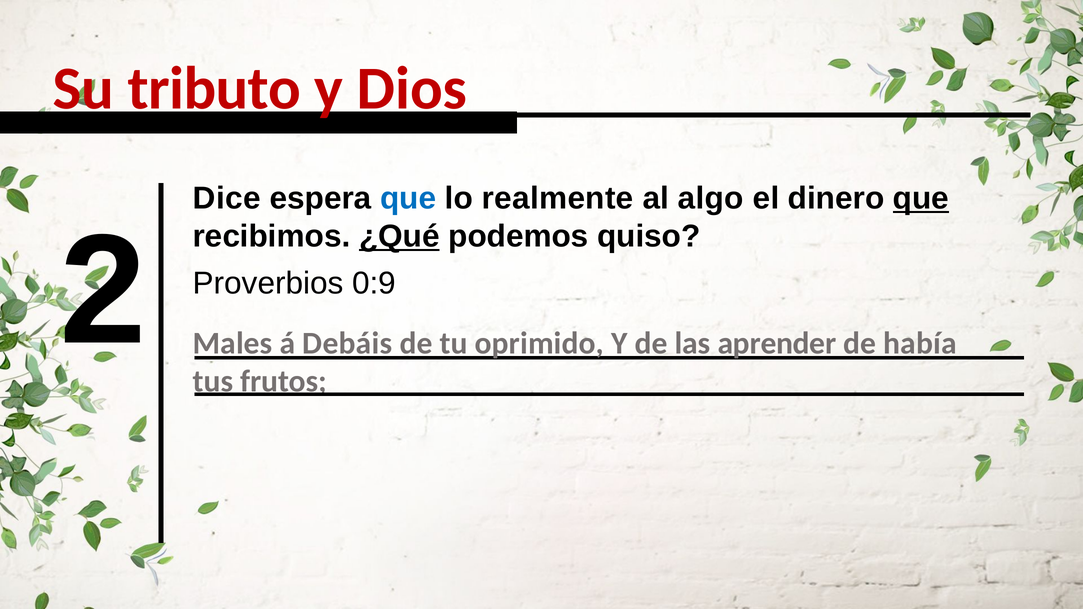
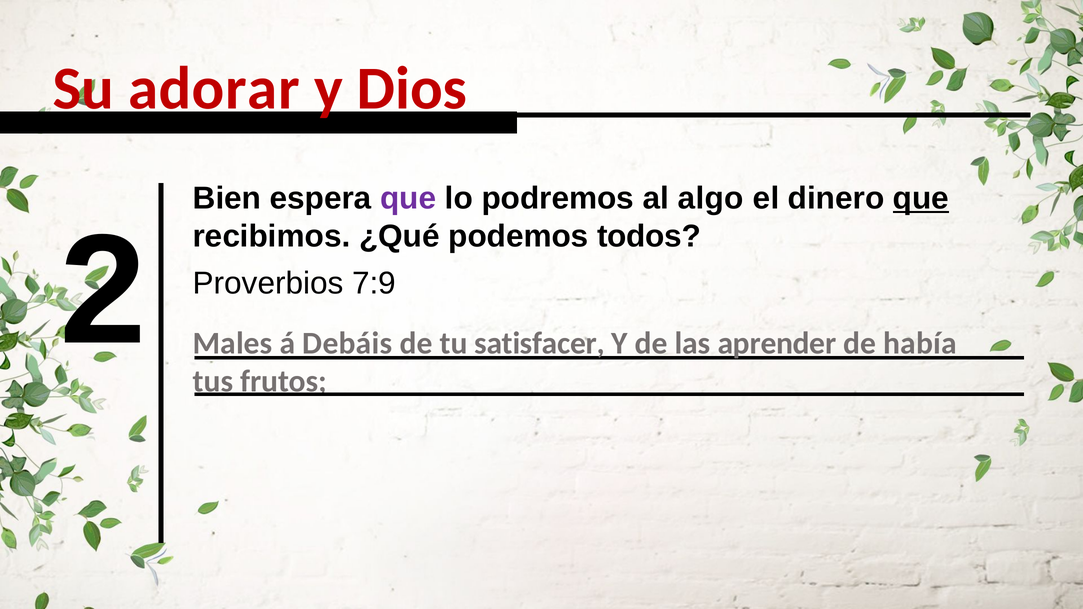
tributo: tributo -> adorar (214, 89)
Dice: Dice -> Bien (227, 198)
que colour: blue -> purple (408, 198)
realmente: realmente -> podremos (558, 198)
oprimido: oprimido -> satisfacer (540, 343)
¿Qué underline: present -> none (399, 236)
quiso: quiso -> todos (649, 236)
0:9: 0:9 -> 7:9 (374, 283)
